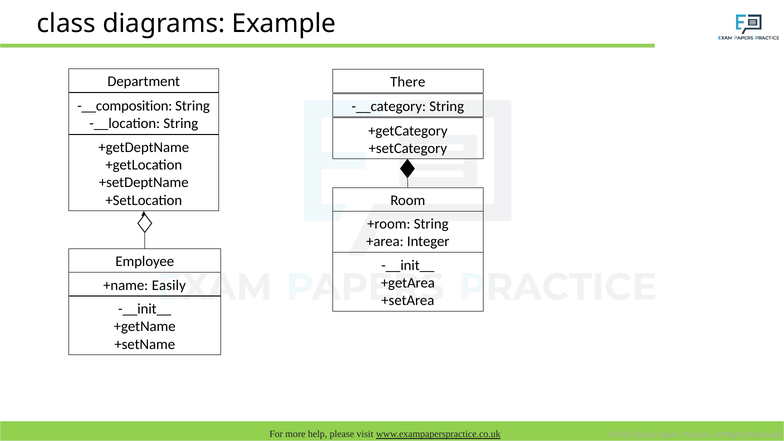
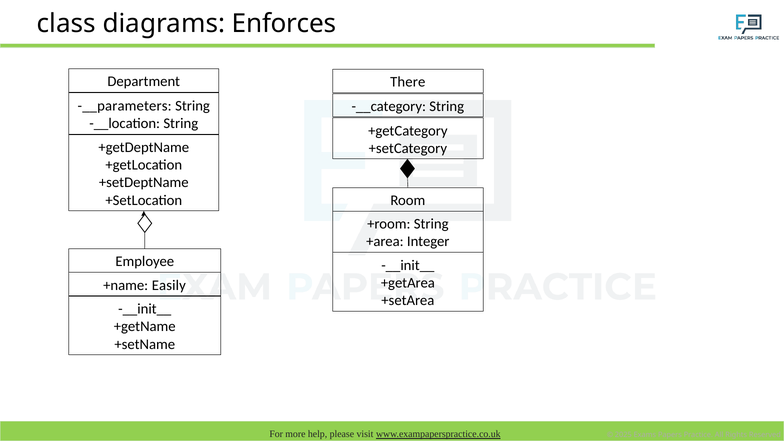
Example: Example -> Enforces (284, 24)
-__composition: -__composition -> -__parameters (125, 106)
